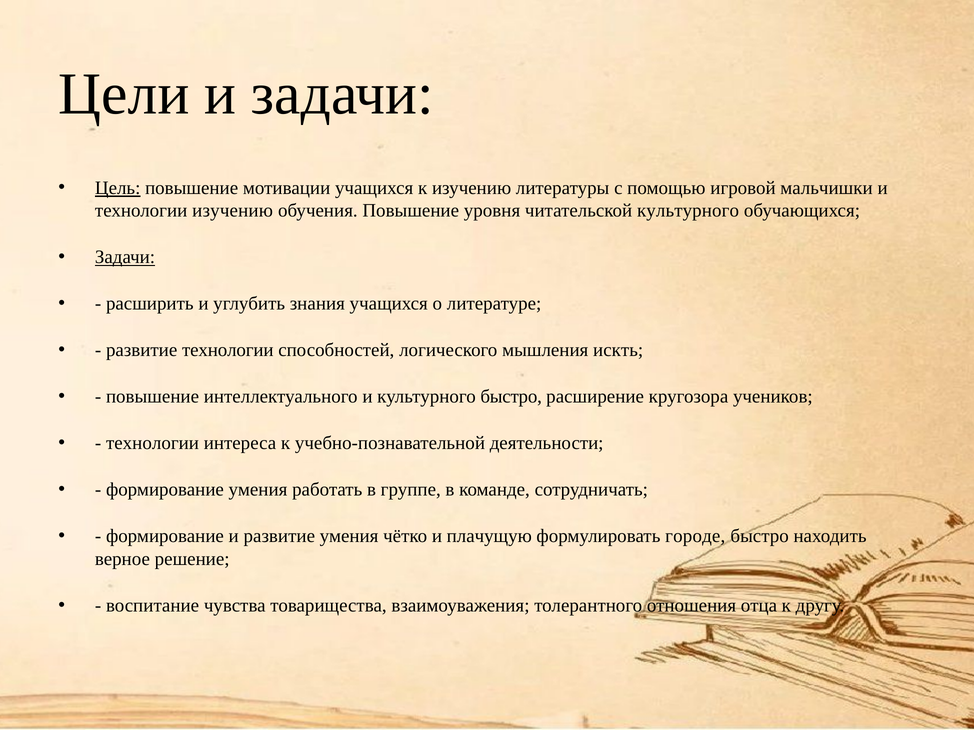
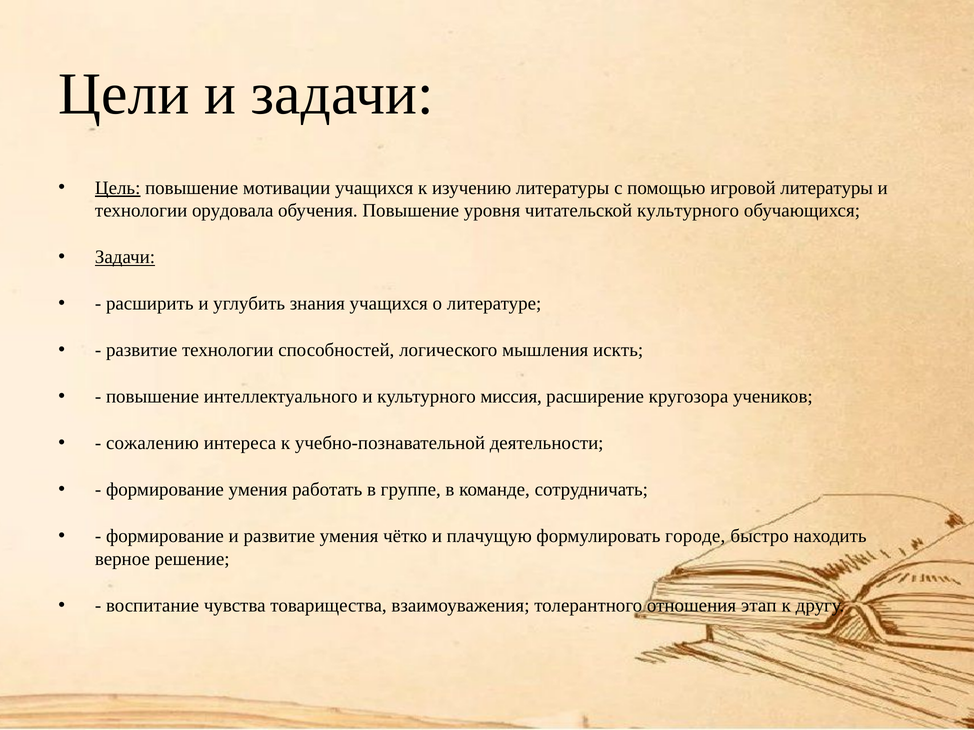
игровой мальчишки: мальчишки -> литературы (827, 188)
технологии изучению: изучению -> орудовала (233, 211)
культурного быстро: быстро -> миссия (511, 397)
технологии: технологии -> сожалению (152, 444)
отца: отца -> этап (759, 606)
